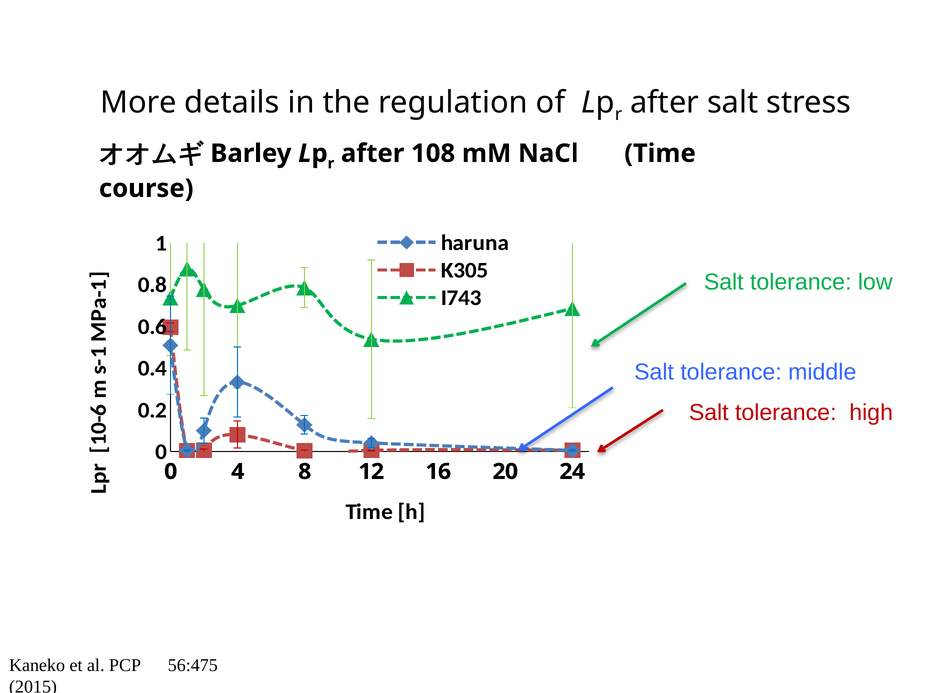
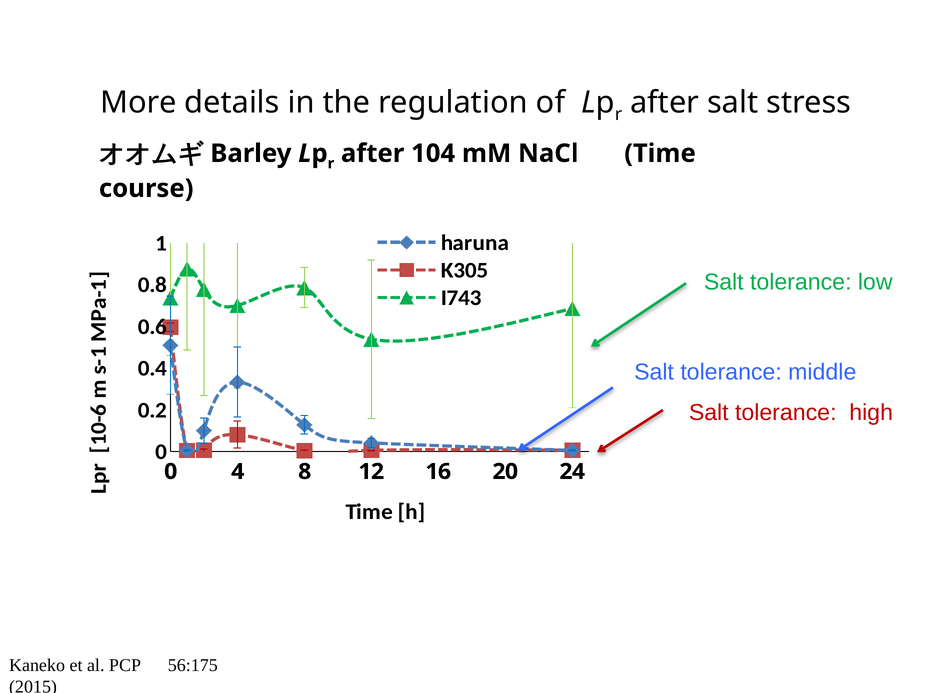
108: 108 -> 104 (433, 154)
56:475: 56:475 -> 56:175 (193, 666)
